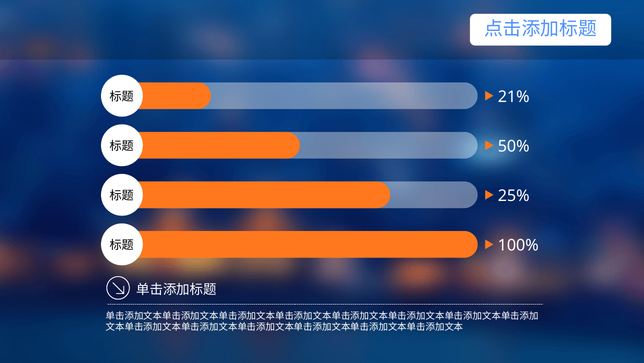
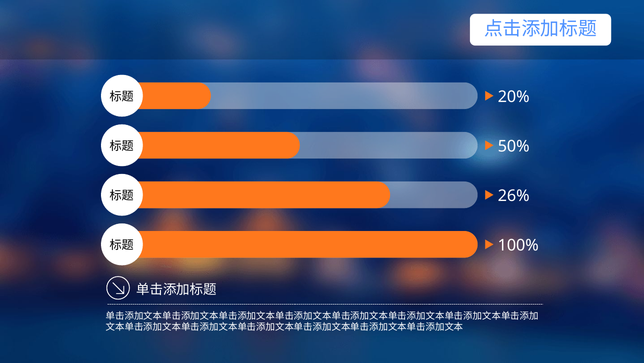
21%: 21% -> 20% (514, 97)
25%: 25% -> 26% (514, 195)
